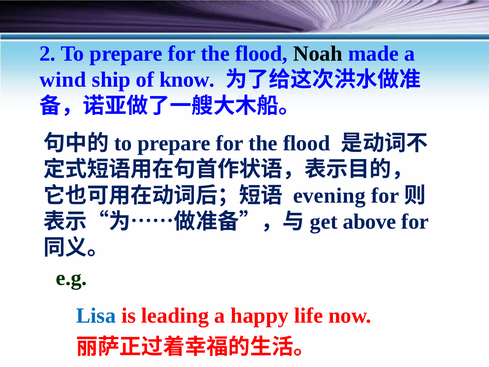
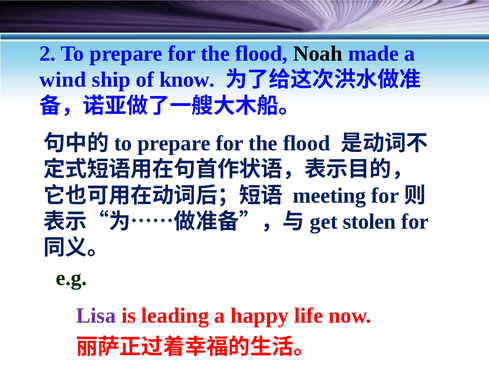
evening: evening -> meeting (329, 195)
above: above -> stolen (369, 222)
Lisa colour: blue -> purple (96, 316)
